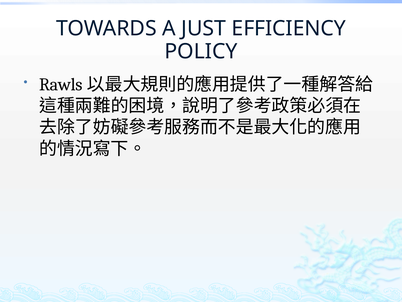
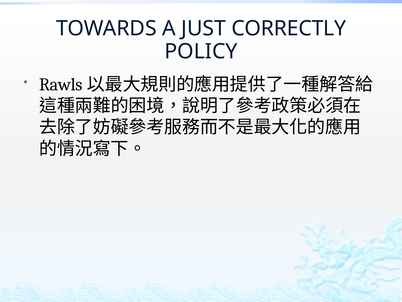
EFFICIENCY: EFFICIENCY -> CORRECTLY (289, 28)
